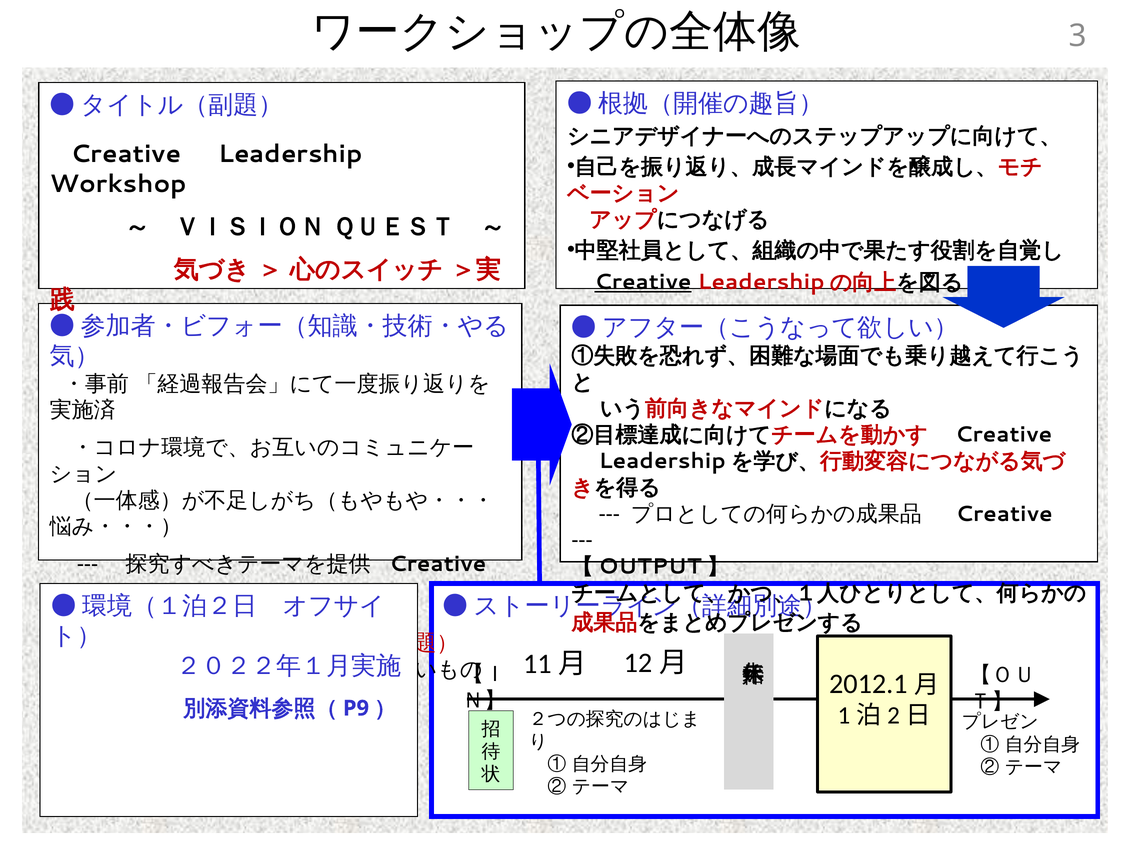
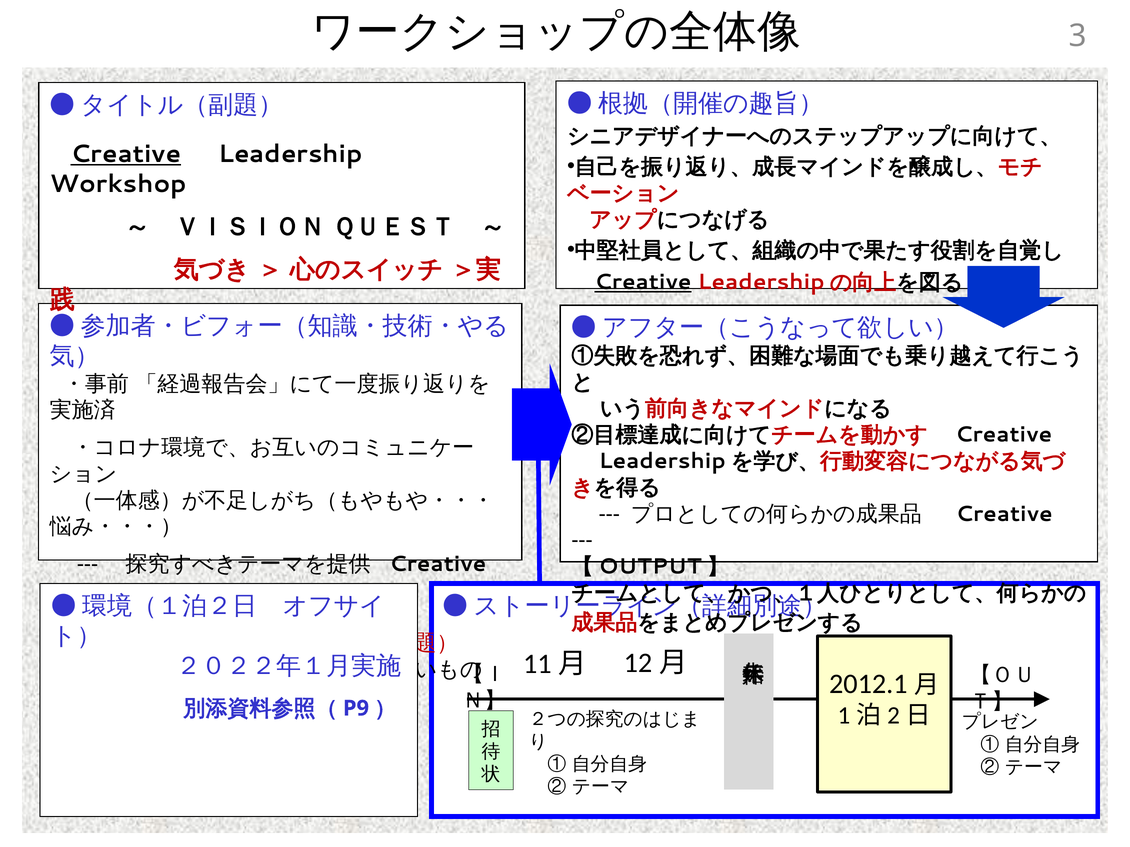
Creative underline: none -> present (126, 154)
